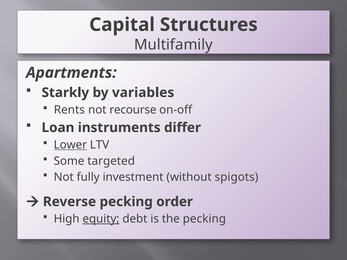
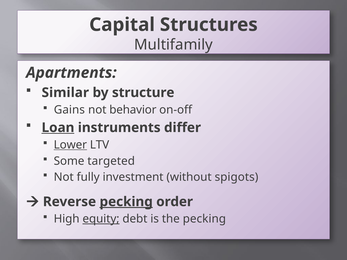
Starkly: Starkly -> Similar (65, 93)
variables: variables -> structure (143, 93)
Rents: Rents -> Gains (69, 110)
recourse: recourse -> behavior (133, 110)
Loan underline: none -> present (58, 128)
pecking underline: none -> present (126, 202)
